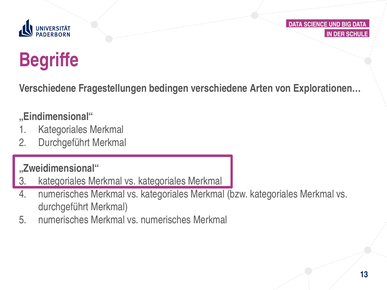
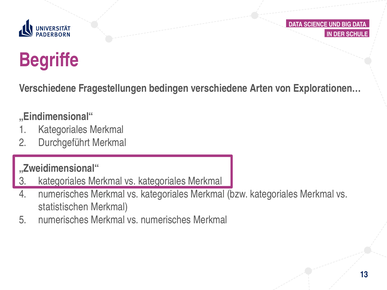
durchgeführt: durchgeführt -> statistischen (63, 207)
